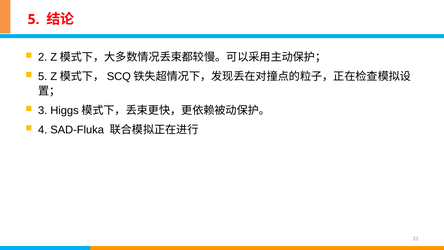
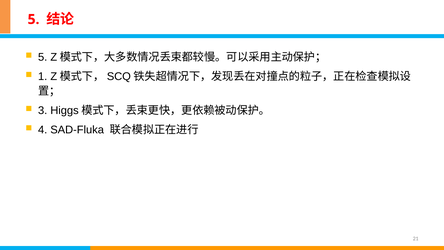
2: 2 -> 5 (43, 57)
5: 5 -> 1 (43, 77)
